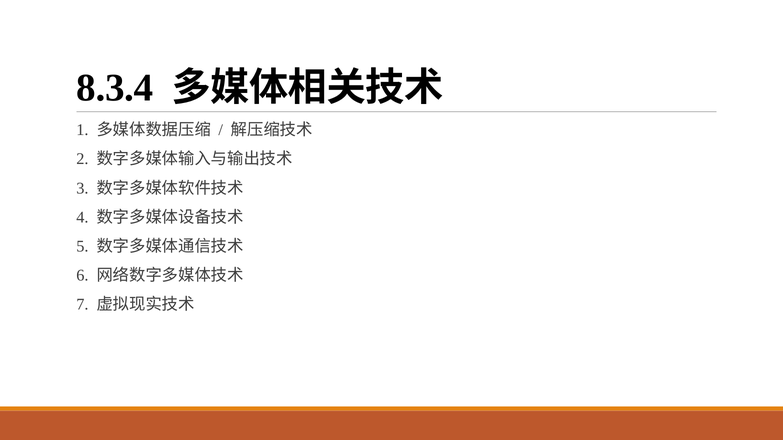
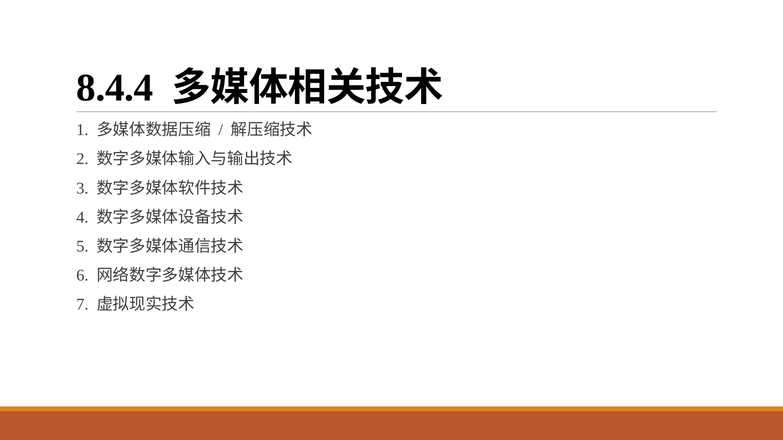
8.3.4: 8.3.4 -> 8.4.4 (115, 88)
